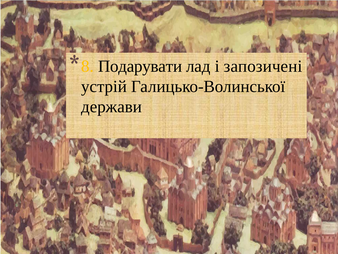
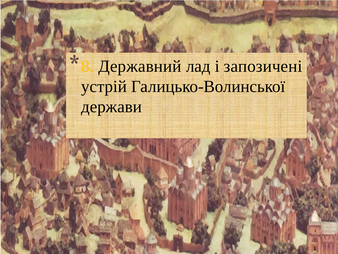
Подарувати: Подарувати -> Державний (140, 66)
